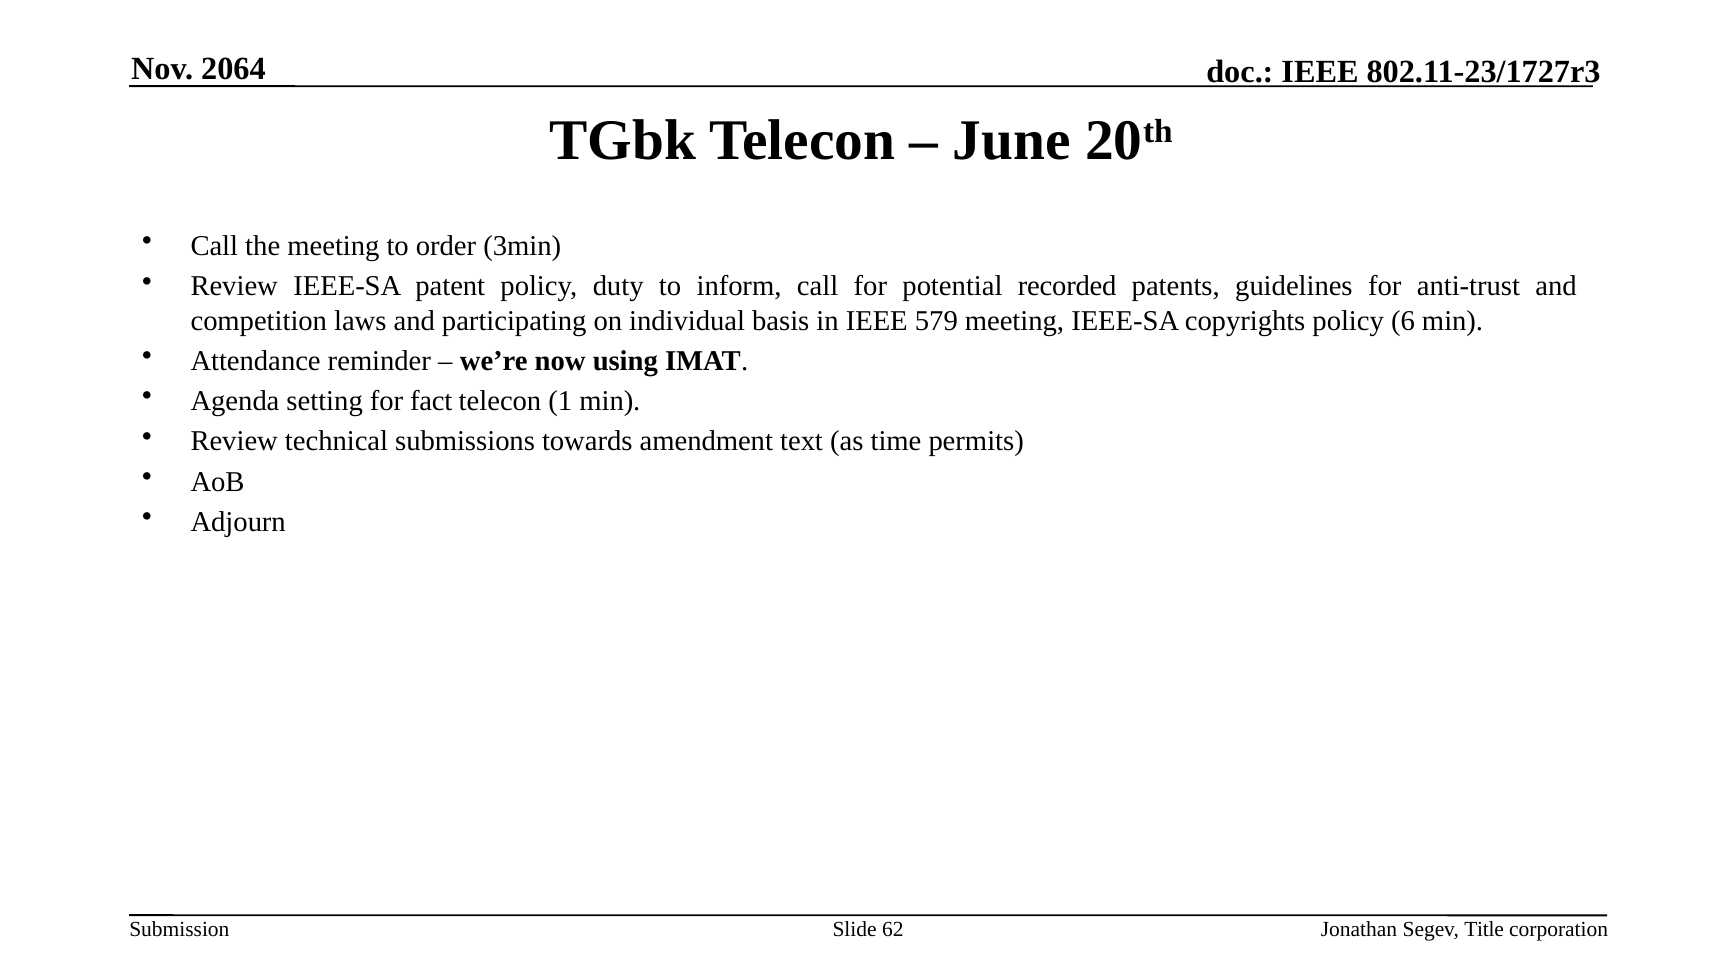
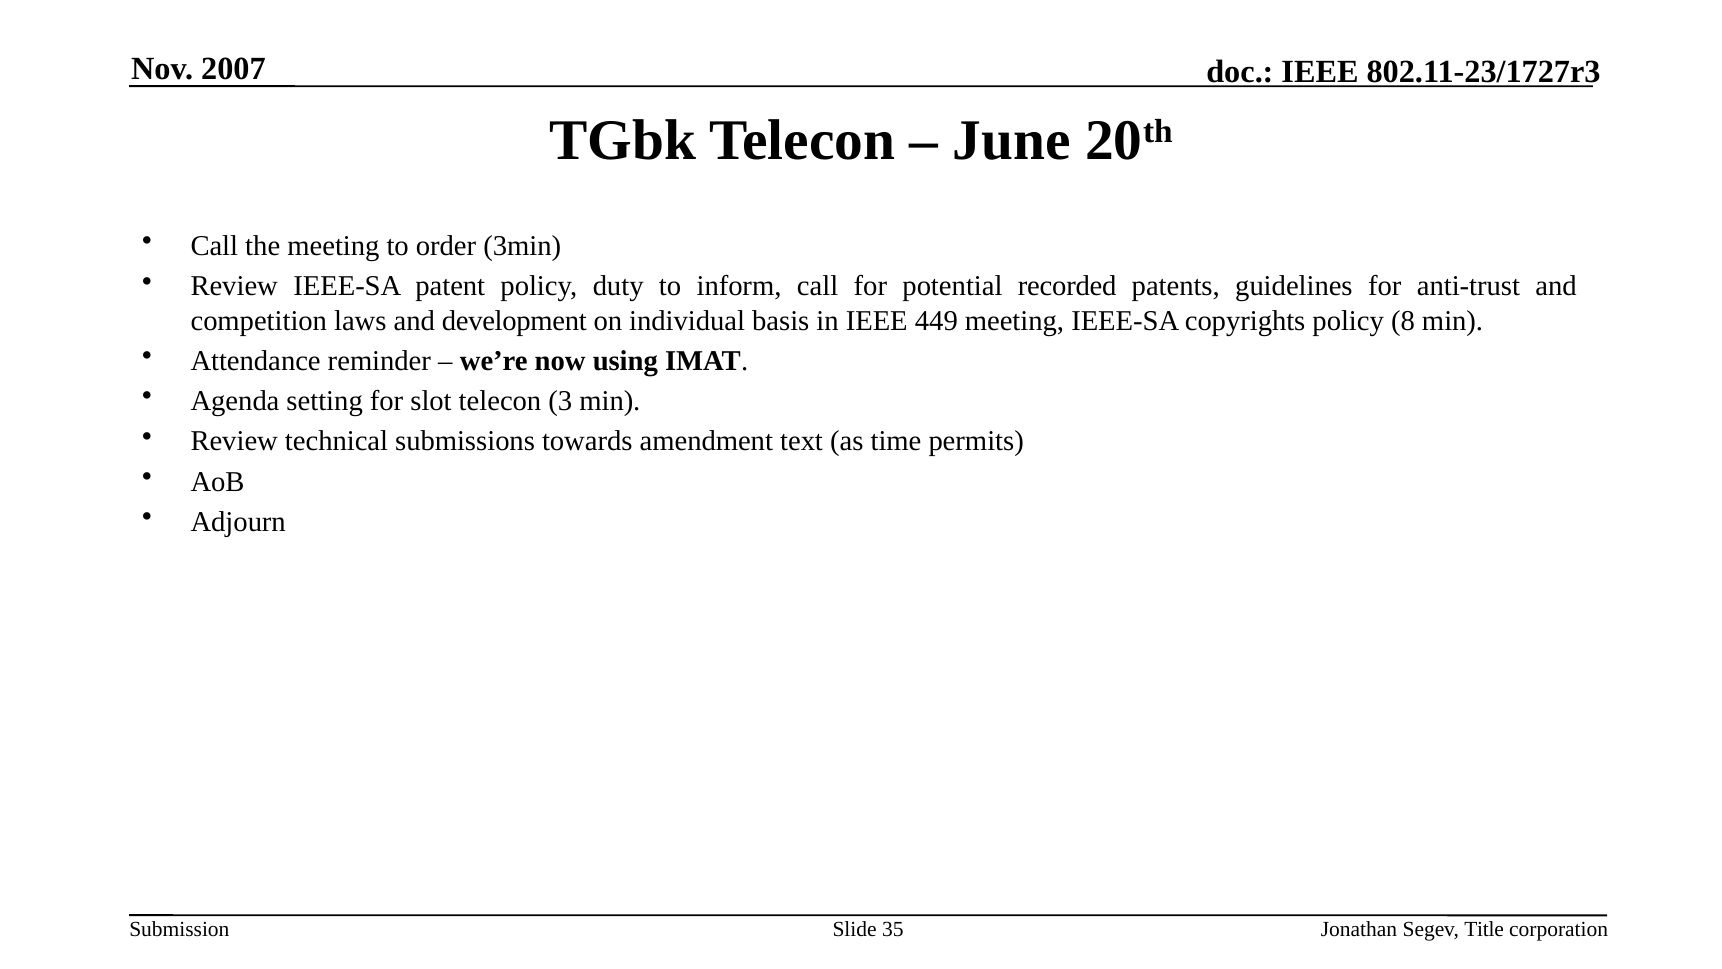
2064: 2064 -> 2007 (233, 68)
participating: participating -> development (514, 321)
579: 579 -> 449 (936, 321)
6: 6 -> 8 (1403, 321)
fact: fact -> slot (431, 401)
1: 1 -> 3 (560, 401)
62: 62 -> 35 (893, 929)
